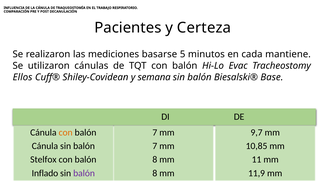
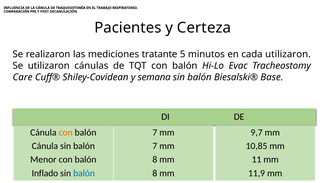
basarse: basarse -> tratante (160, 54)
cada mantiene: mantiene -> utilizaron (288, 54)
Ellos: Ellos -> Care (23, 77)
Stelfox: Stelfox -> Menor (43, 160)
balón colour: purple -> blue (84, 174)
